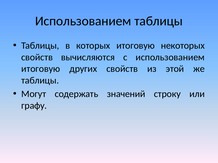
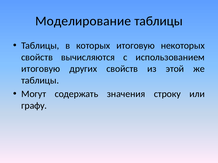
Использованием: Использованием -> Моделирование (83, 21)
значений: значений -> значения (126, 94)
